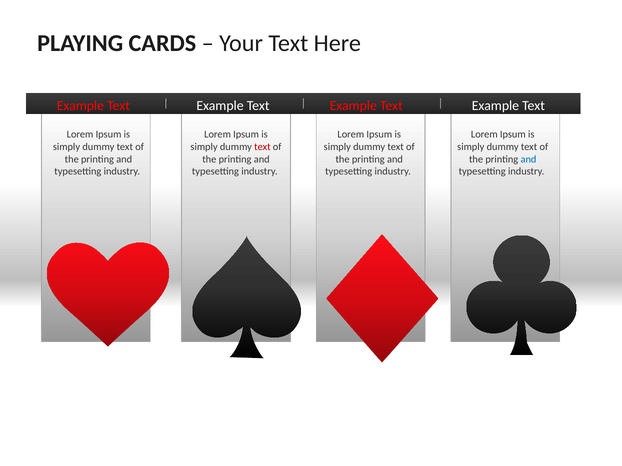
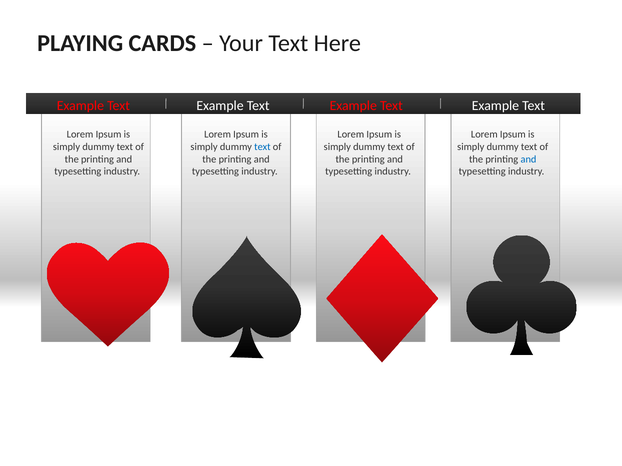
text colour: red -> blue (262, 147)
